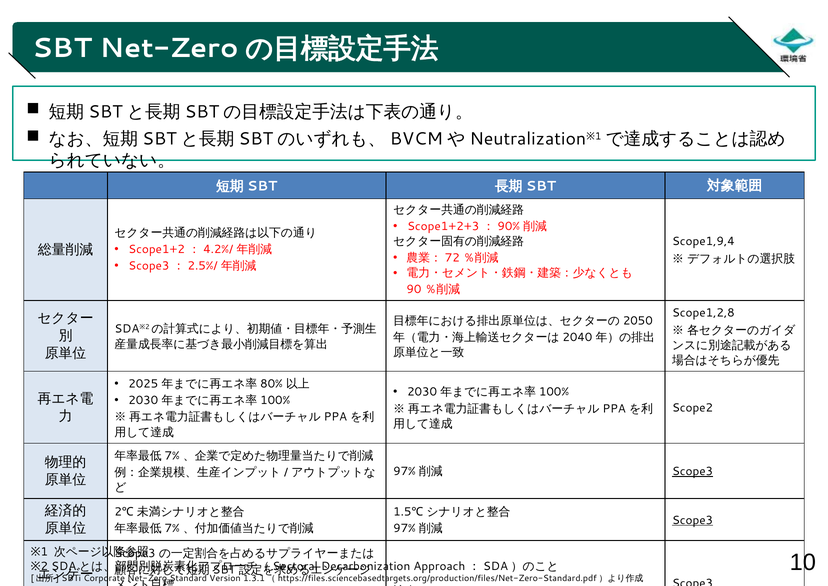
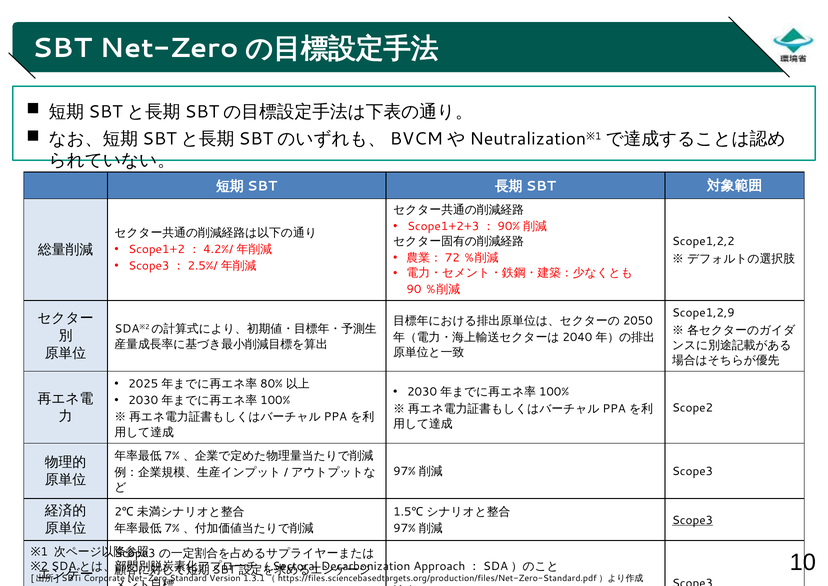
Scope1,9,4: Scope1,9,4 -> Scope1,2,2 (703, 241)
Scope1,2,8: Scope1,2,8 -> Scope1,2,9 (703, 313)
Scope3 underline: present -> none (693, 471)
